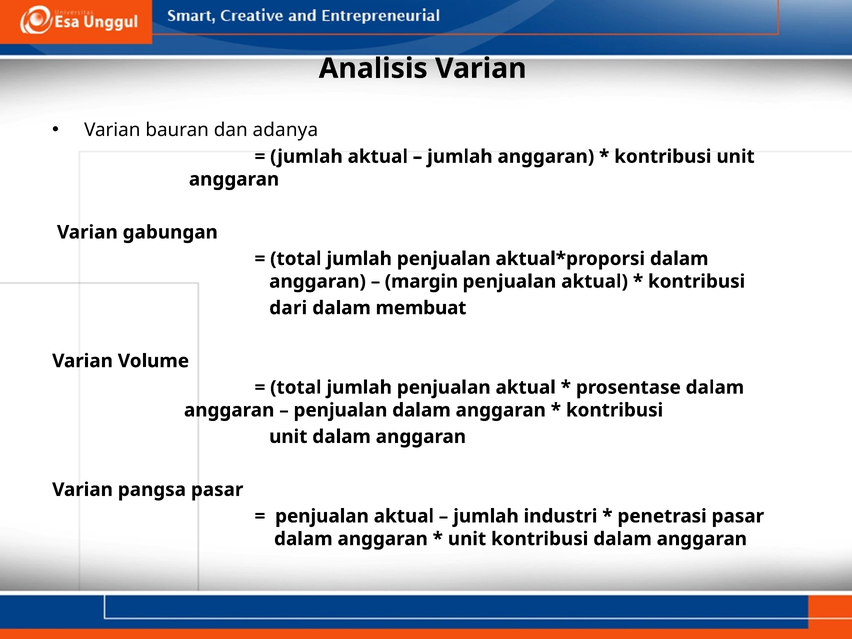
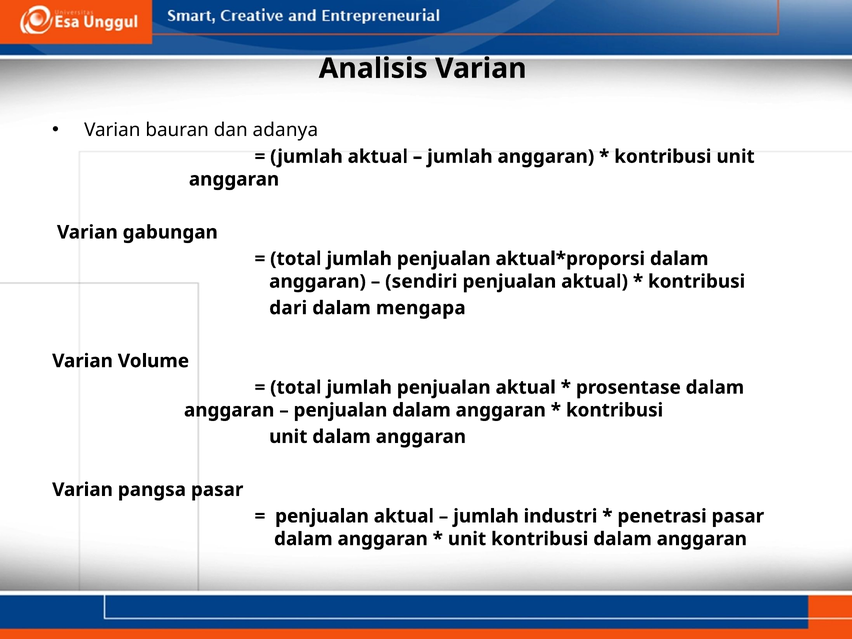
margin: margin -> sendiri (421, 281)
membuat: membuat -> mengapa (421, 308)
